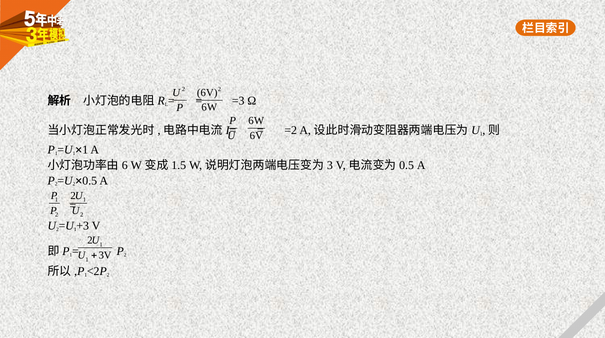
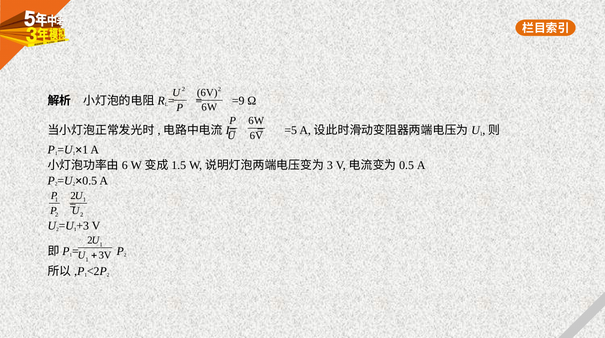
=3: =3 -> =9 (238, 101)
=2: =2 -> =5 (291, 130)
